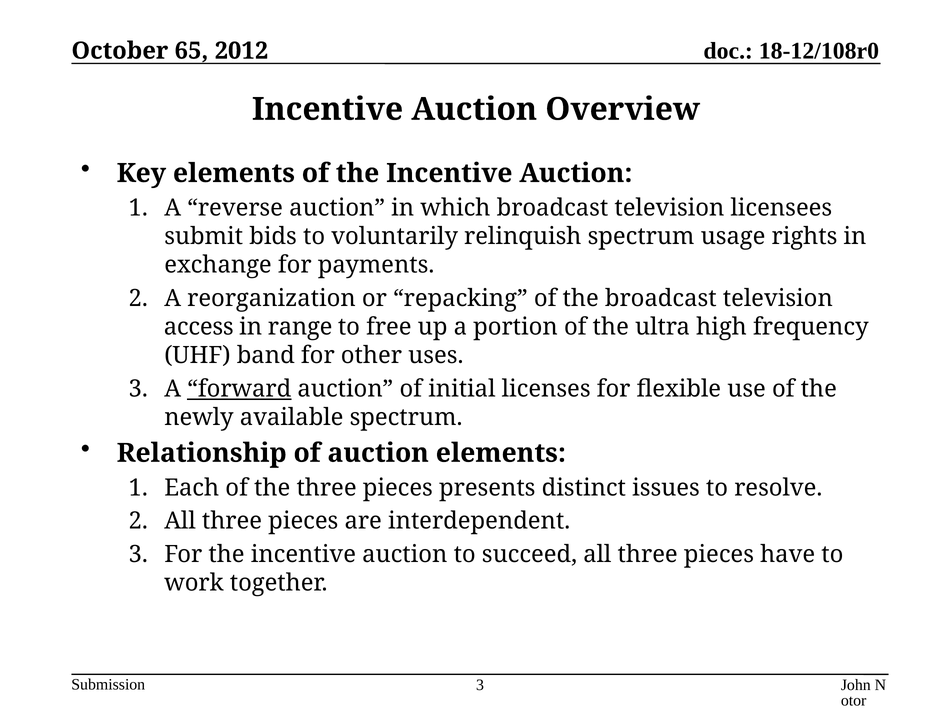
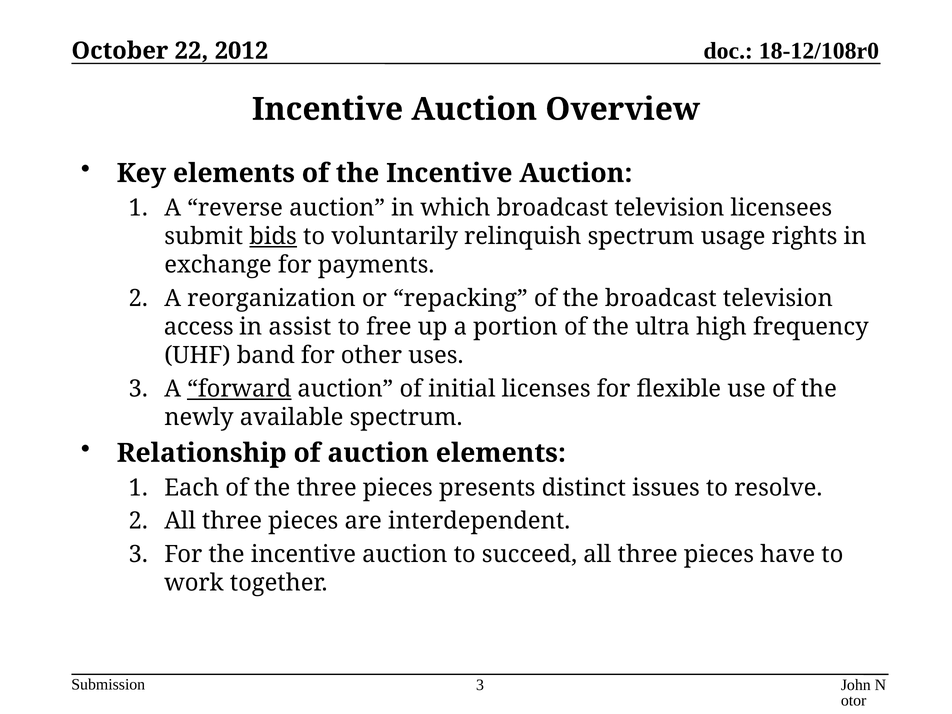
65: 65 -> 22 (191, 51)
bids underline: none -> present (273, 237)
range: range -> assist (300, 327)
